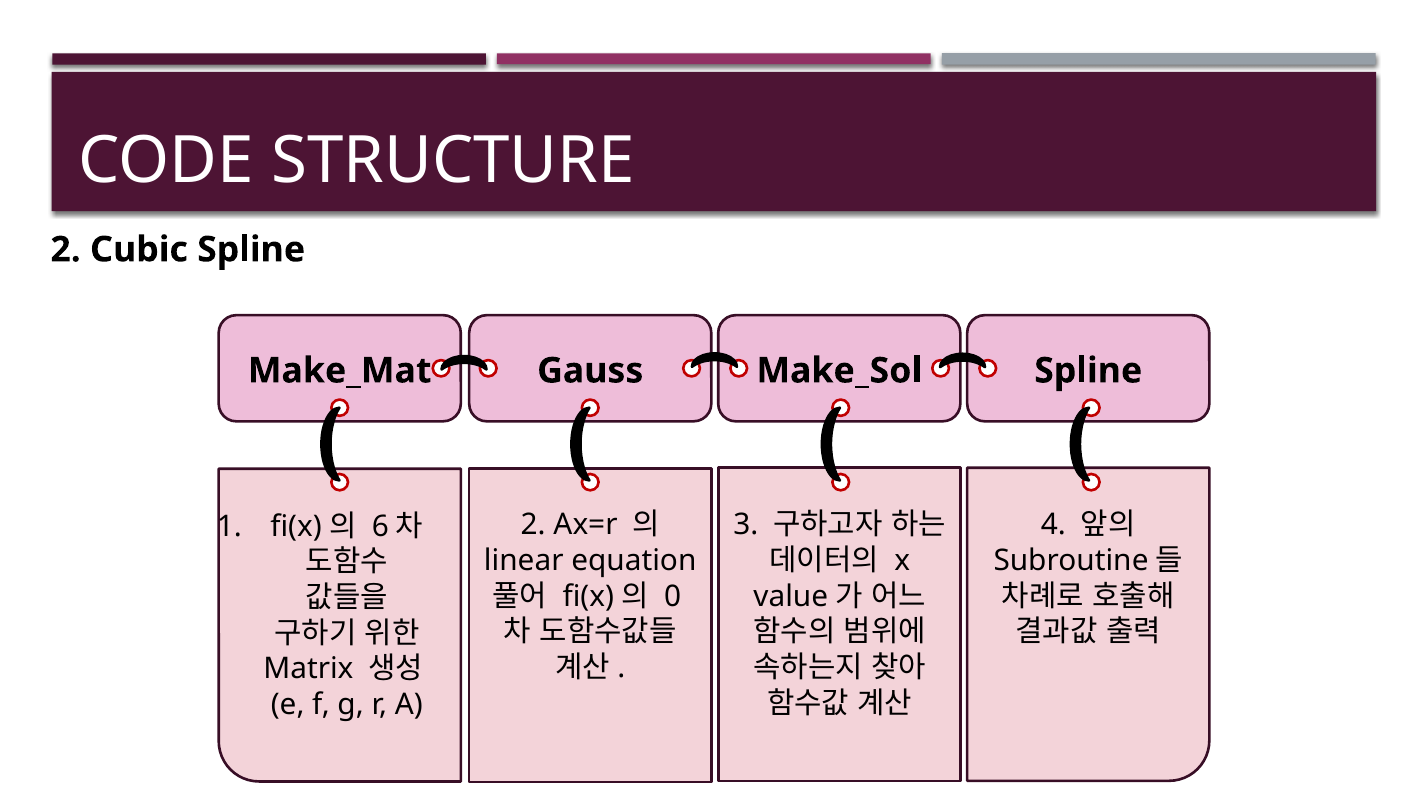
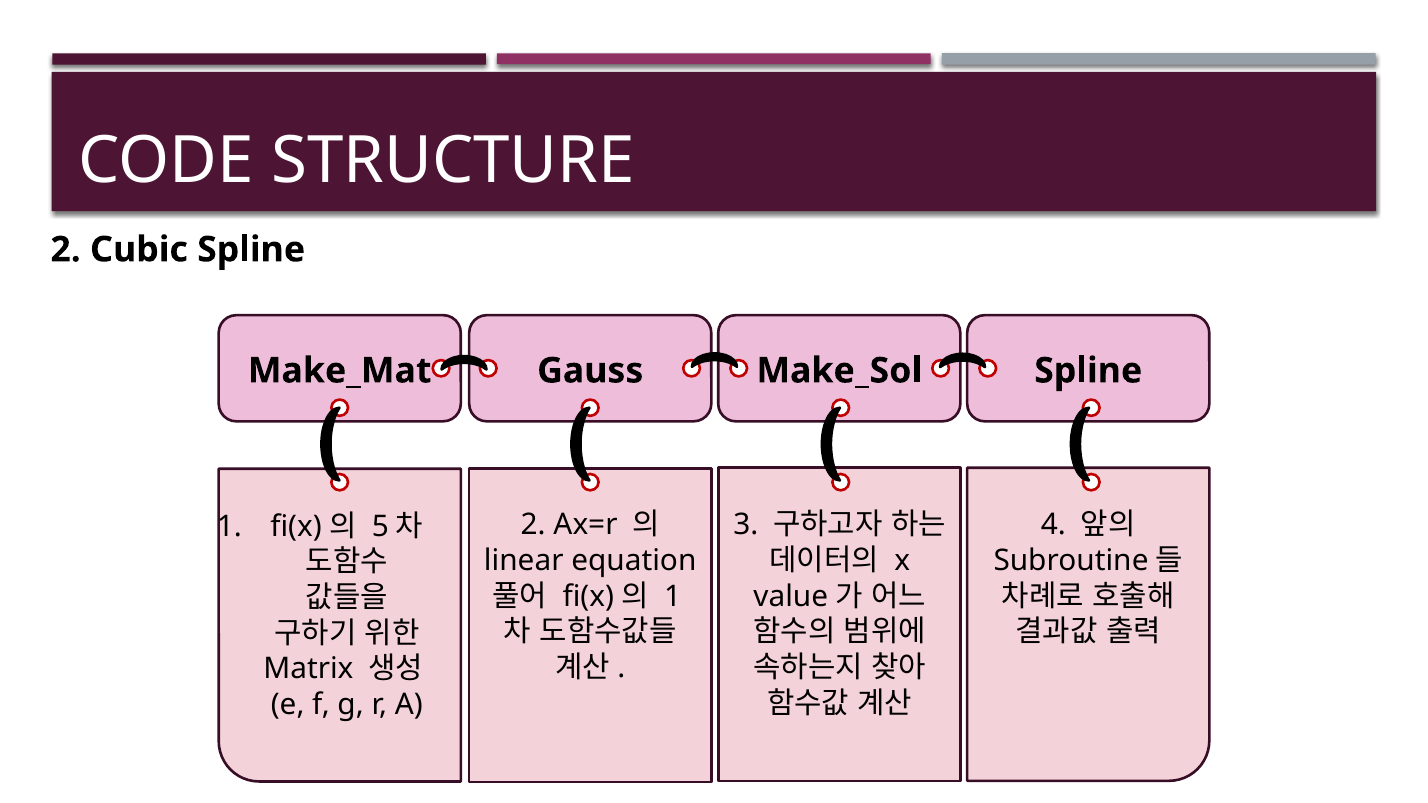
6: 6 -> 5 (380, 526)
0: 0 -> 1 (673, 597)
